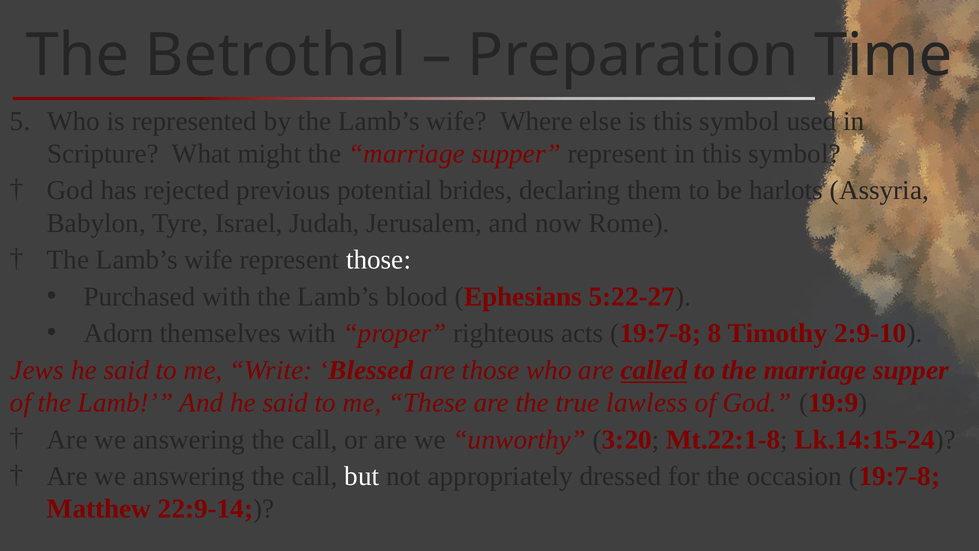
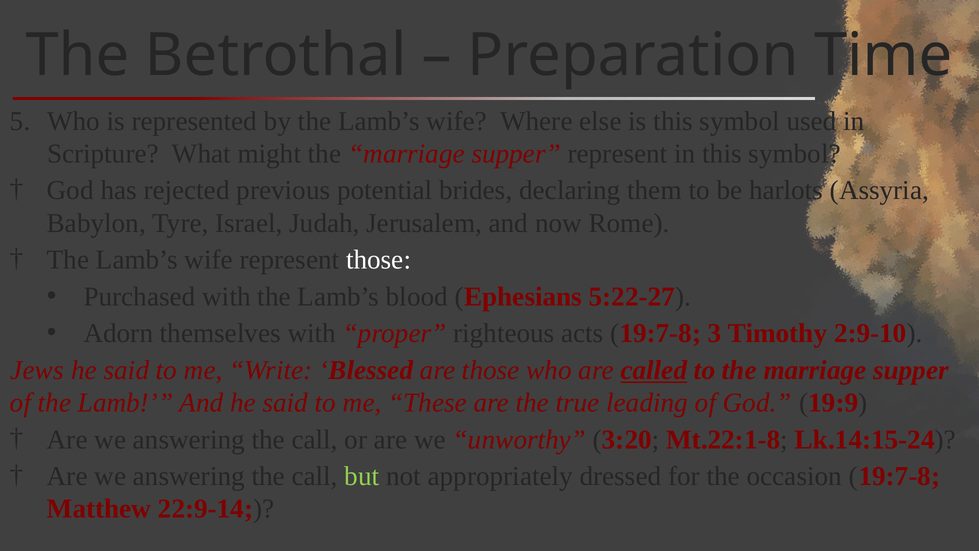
8: 8 -> 3 (715, 333)
lawless: lawless -> leading (647, 403)
but colour: white -> light green (362, 476)
